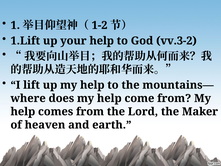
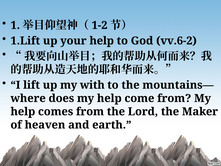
vv.3-2: vv.3-2 -> vv.6-2 (176, 41)
up my help: help -> with (92, 85)
